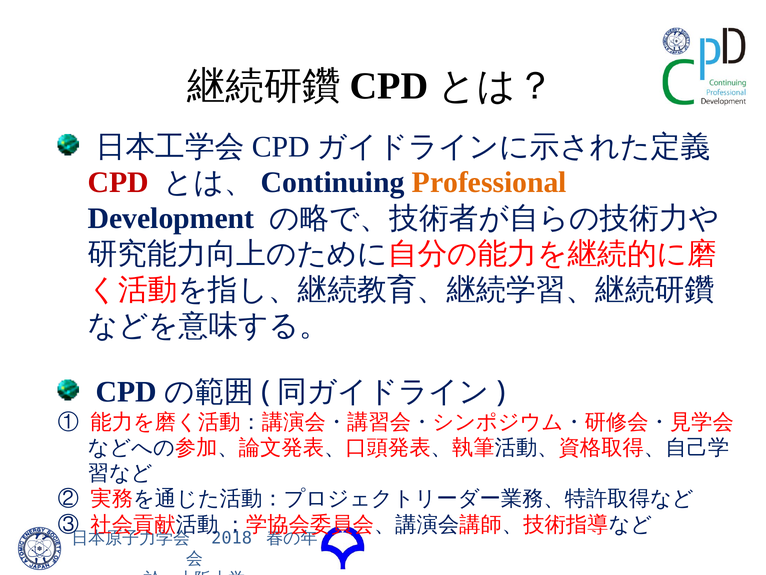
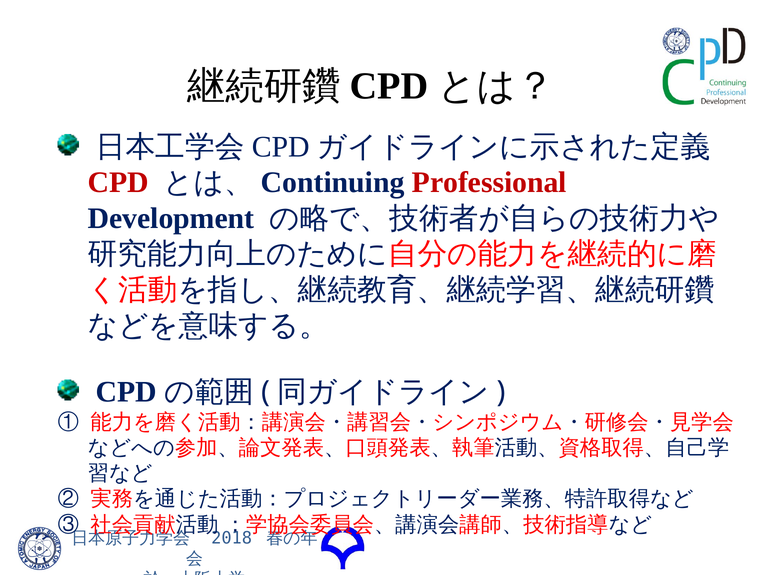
Professional colour: orange -> red (489, 182)
